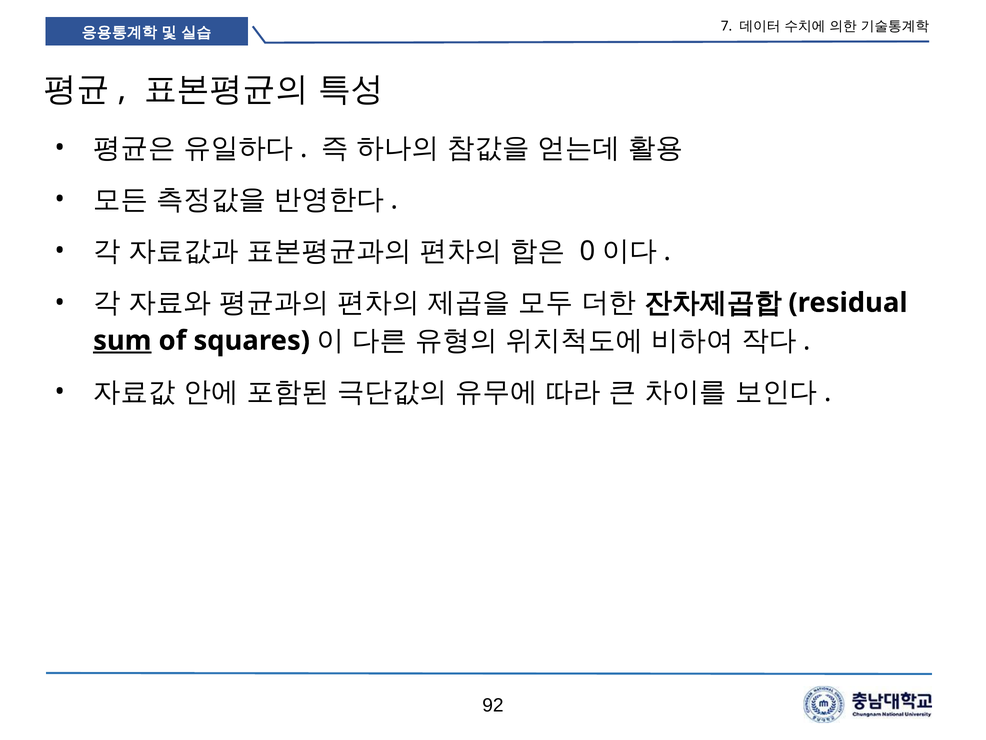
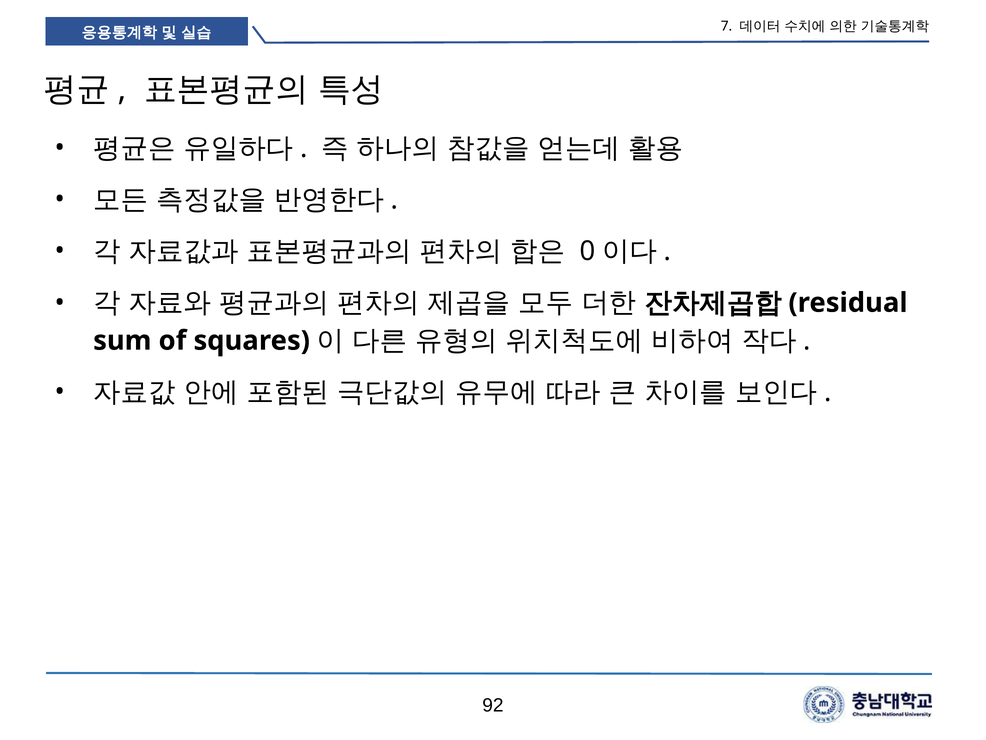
sum underline: present -> none (122, 340)
